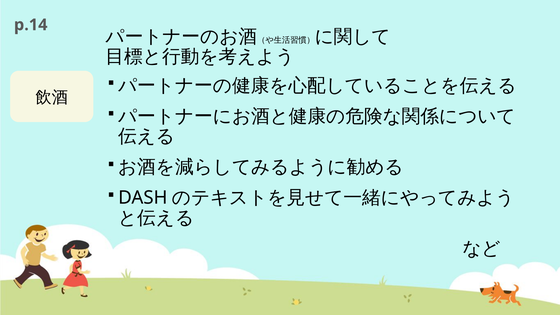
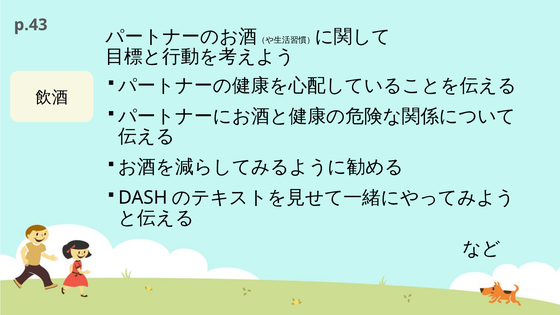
p.14: p.14 -> p.43 (31, 25)
